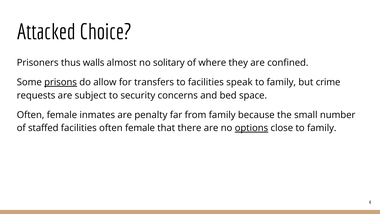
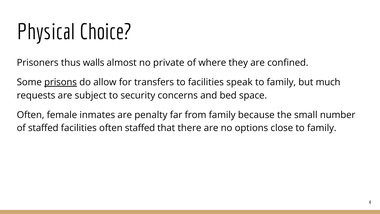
Attacked: Attacked -> Physical (46, 32)
solitary: solitary -> private (169, 63)
crime: crime -> much (328, 82)
facilities often female: female -> staffed (140, 128)
options underline: present -> none (251, 128)
